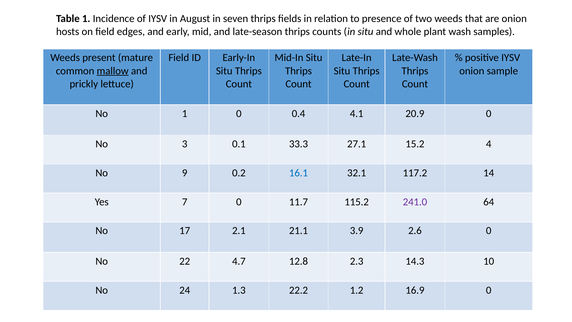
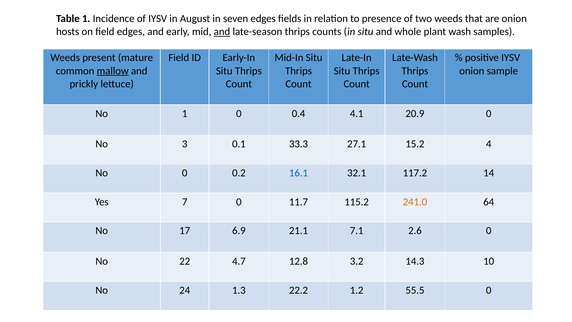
seven thrips: thrips -> edges (263, 19)
and underline: none -> present (222, 32)
No 9: 9 -> 0 (185, 173)
241.0 colour: purple -> orange (415, 202)
2.1: 2.1 -> 6.9 (239, 231)
3.9: 3.9 -> 7.1 (357, 231)
2.3: 2.3 -> 3.2 (357, 261)
16.9: 16.9 -> 55.5 (415, 290)
